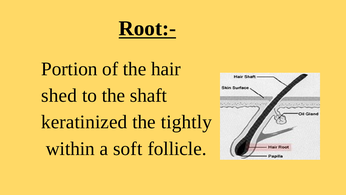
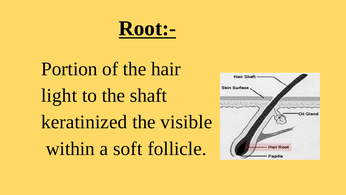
shed: shed -> light (59, 95)
tightly: tightly -> visible (186, 122)
